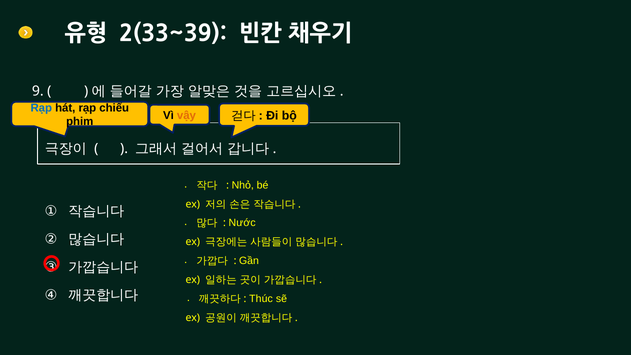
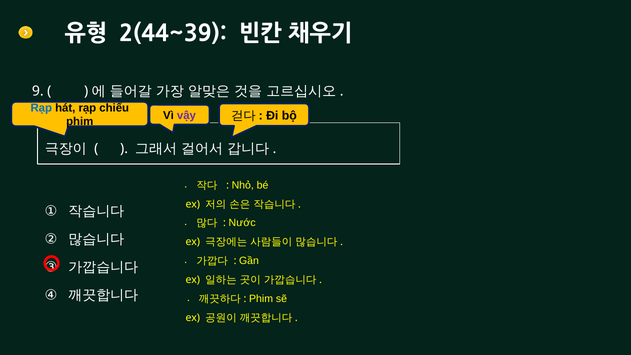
2(33~39: 2(33~39 -> 2(44~39 (173, 34)
vậy colour: orange -> purple (186, 115)
Thúc: Thúc -> Phim (261, 299)
